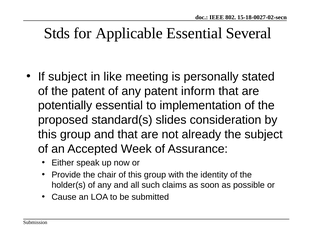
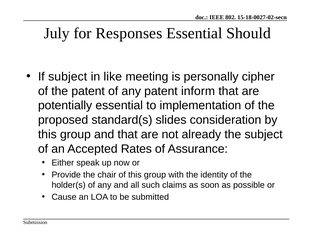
Stds: Stds -> July (57, 33)
Applicable: Applicable -> Responses (129, 33)
Several: Several -> Should (249, 33)
stated: stated -> cipher (258, 77)
Week: Week -> Rates (136, 149)
